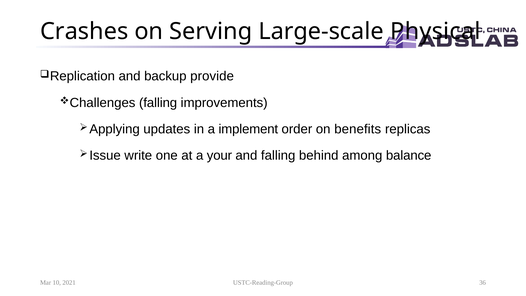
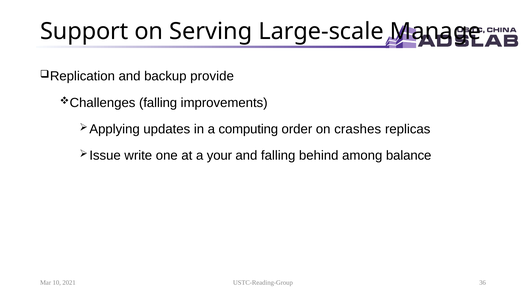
Crashes: Crashes -> Support (84, 31)
Physical: Physical -> Manage (435, 31)
implement: implement -> computing (248, 129)
beneﬁts: beneﬁts -> crashes (358, 129)
